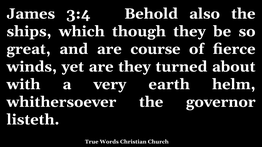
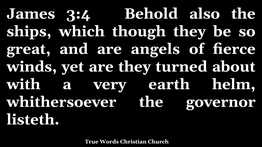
course: course -> angels (155, 49)
